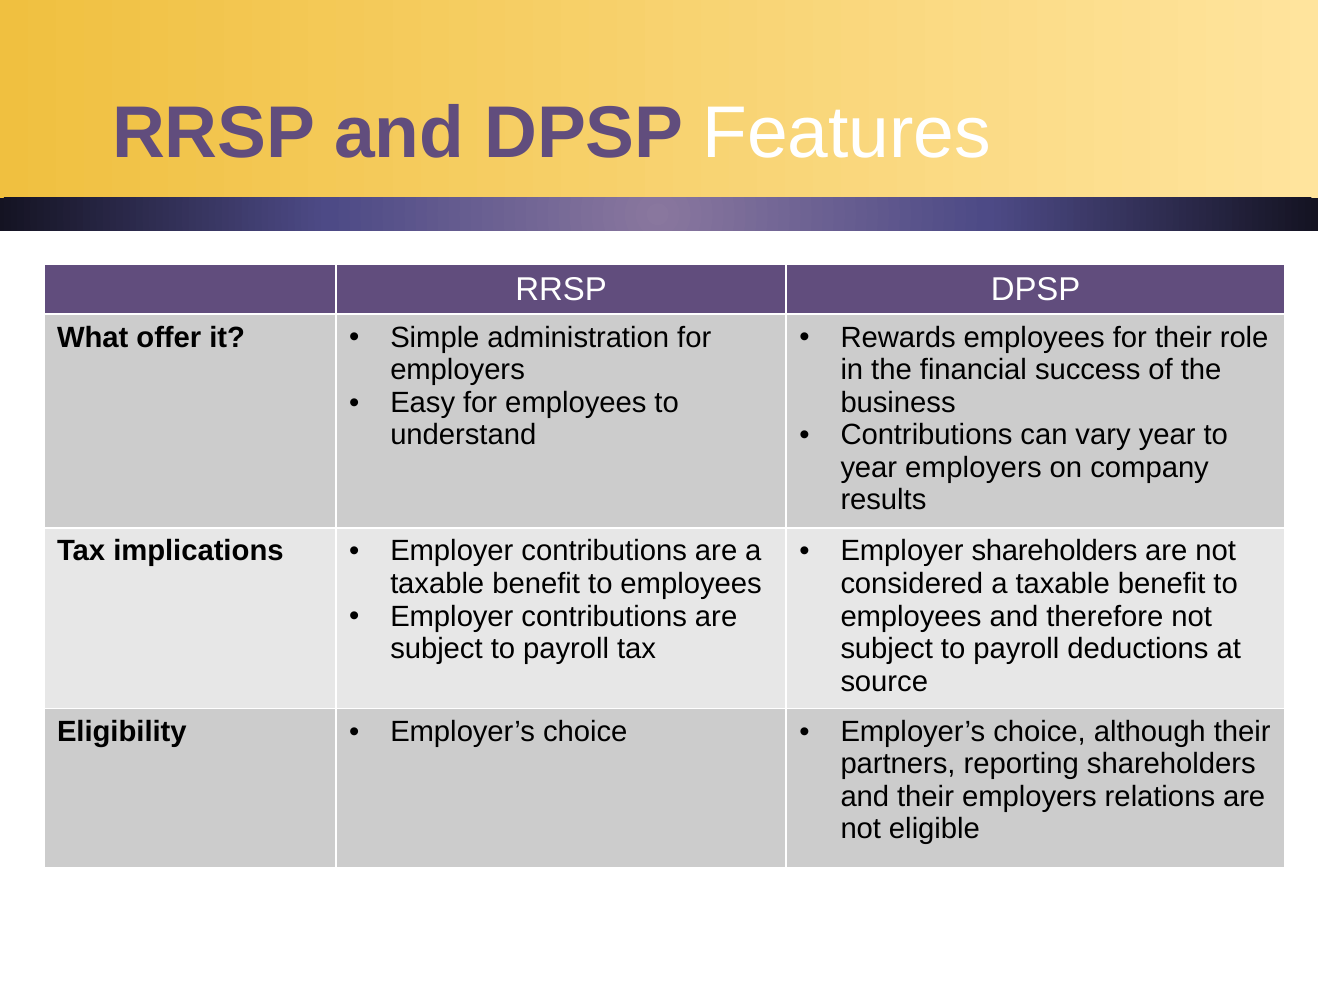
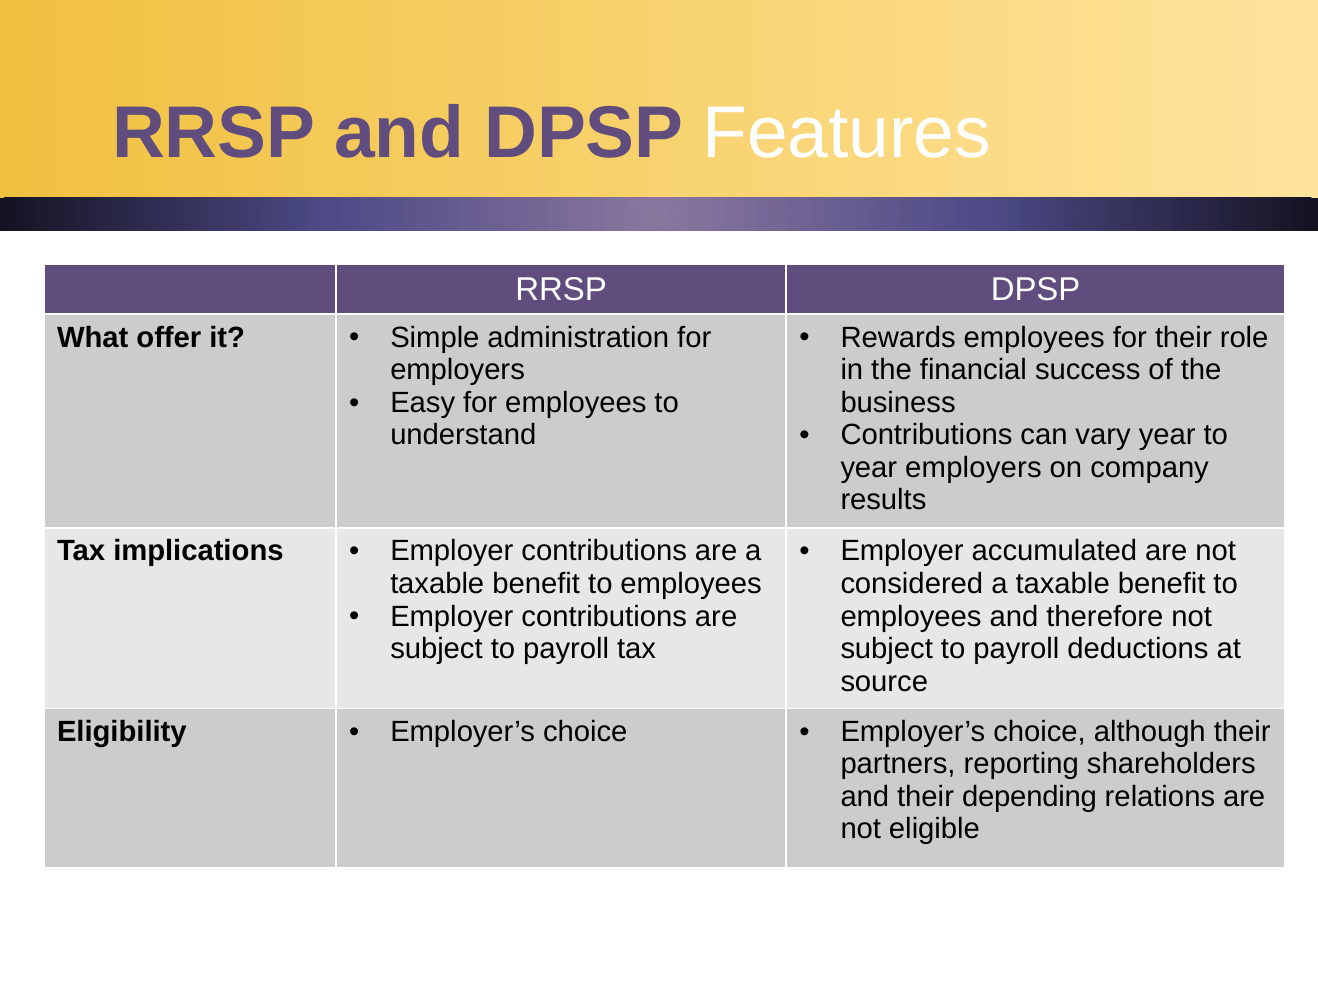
Employer shareholders: shareholders -> accumulated (1054, 551)
their employers: employers -> depending (1030, 796)
